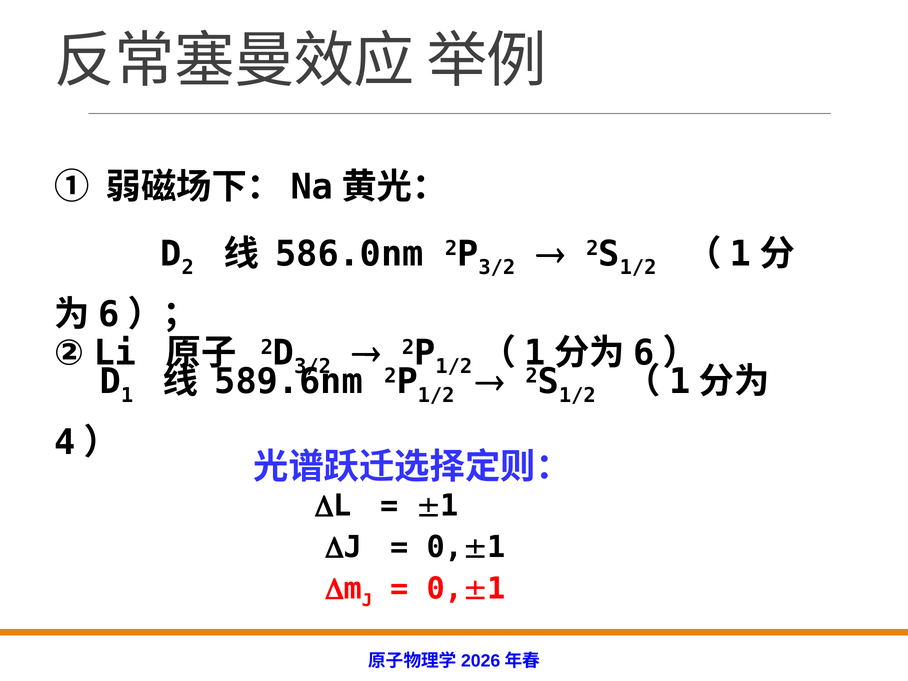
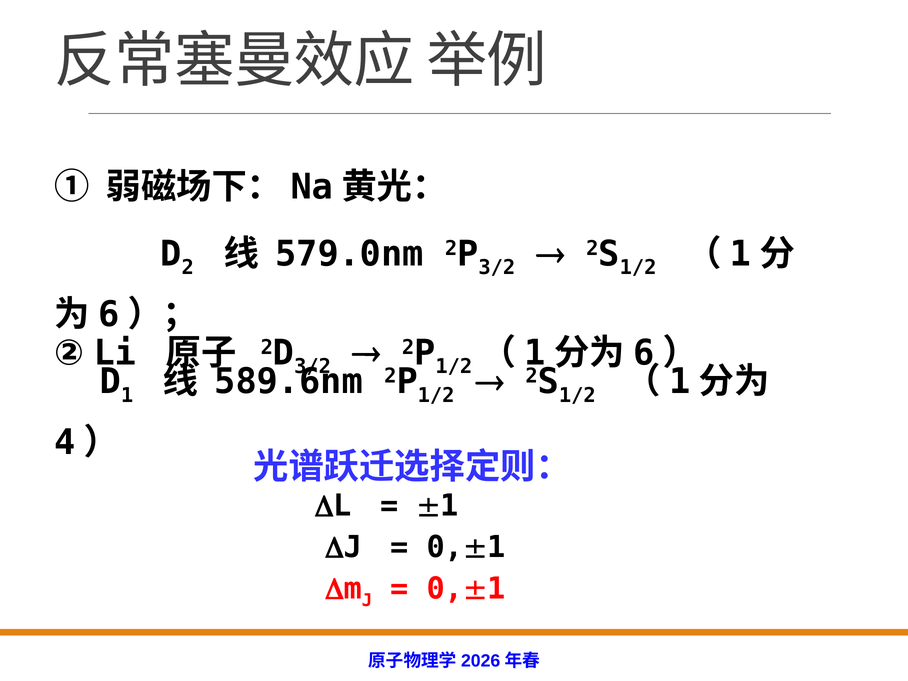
586.0nm: 586.0nm -> 579.0nm (349, 254)
